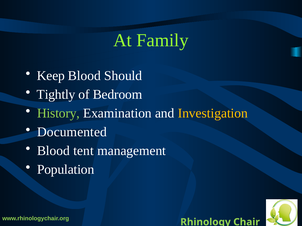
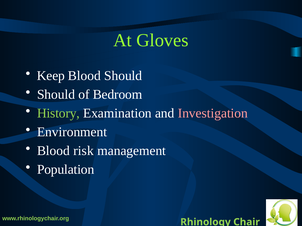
Family: Family -> Gloves (162, 40)
Tightly: Tightly -> Should (56, 95)
Investigation colour: yellow -> pink (213, 114)
Documented: Documented -> Environment (72, 132)
tent: tent -> risk (84, 151)
